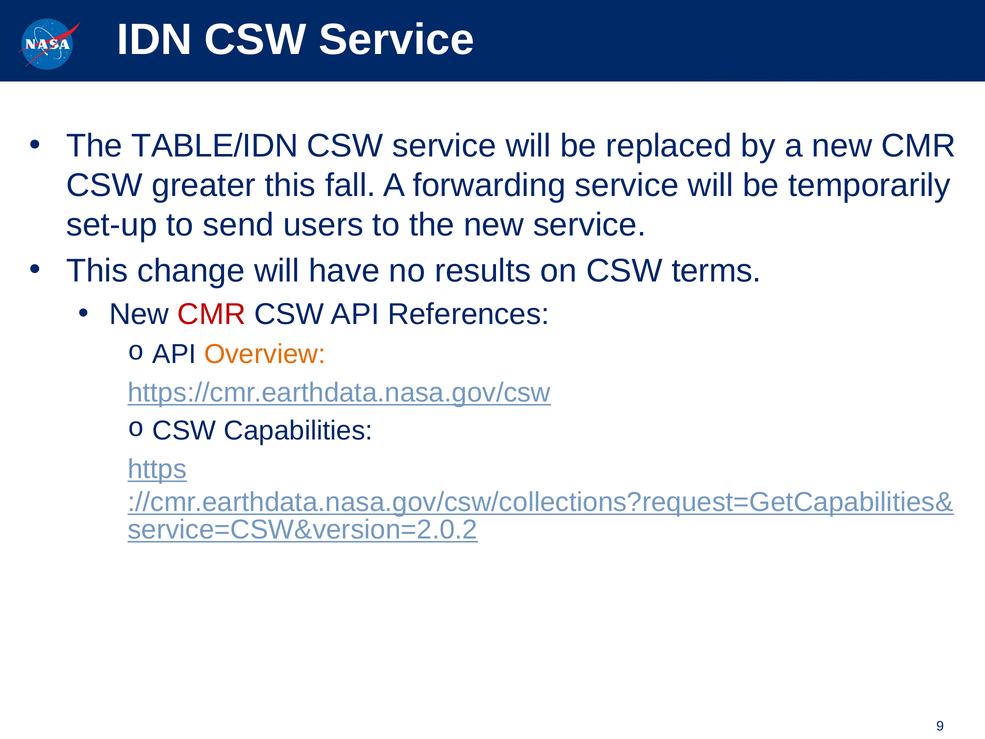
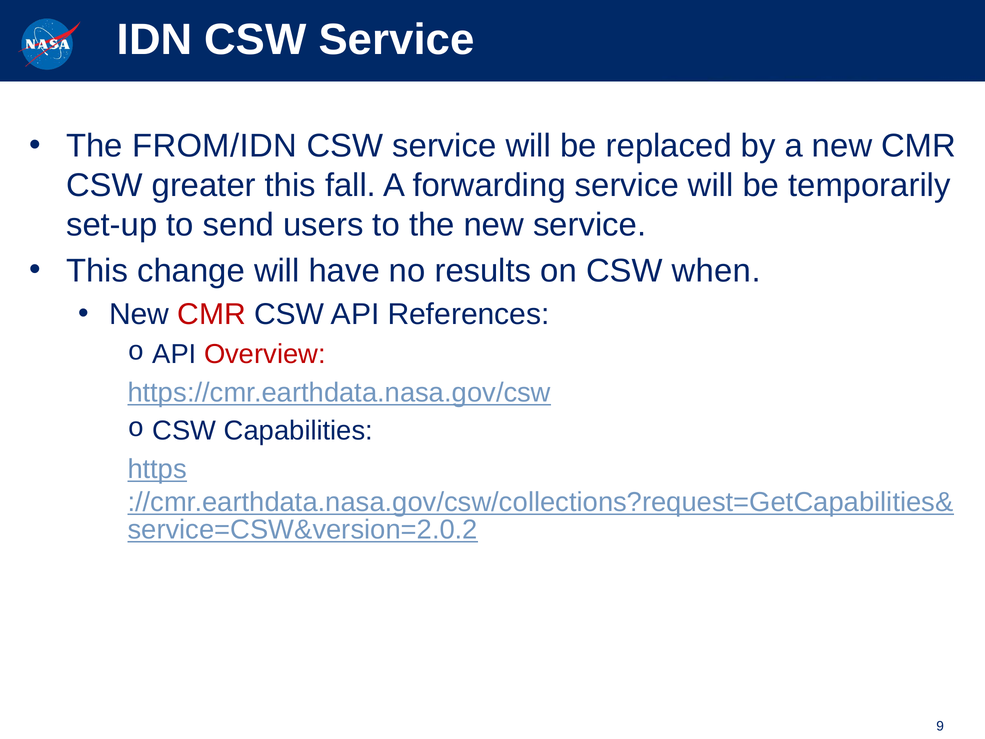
TABLE/IDN: TABLE/IDN -> FROM/IDN (214, 146)
terms: terms -> when (716, 271)
Overview colour: orange -> red (265, 354)
